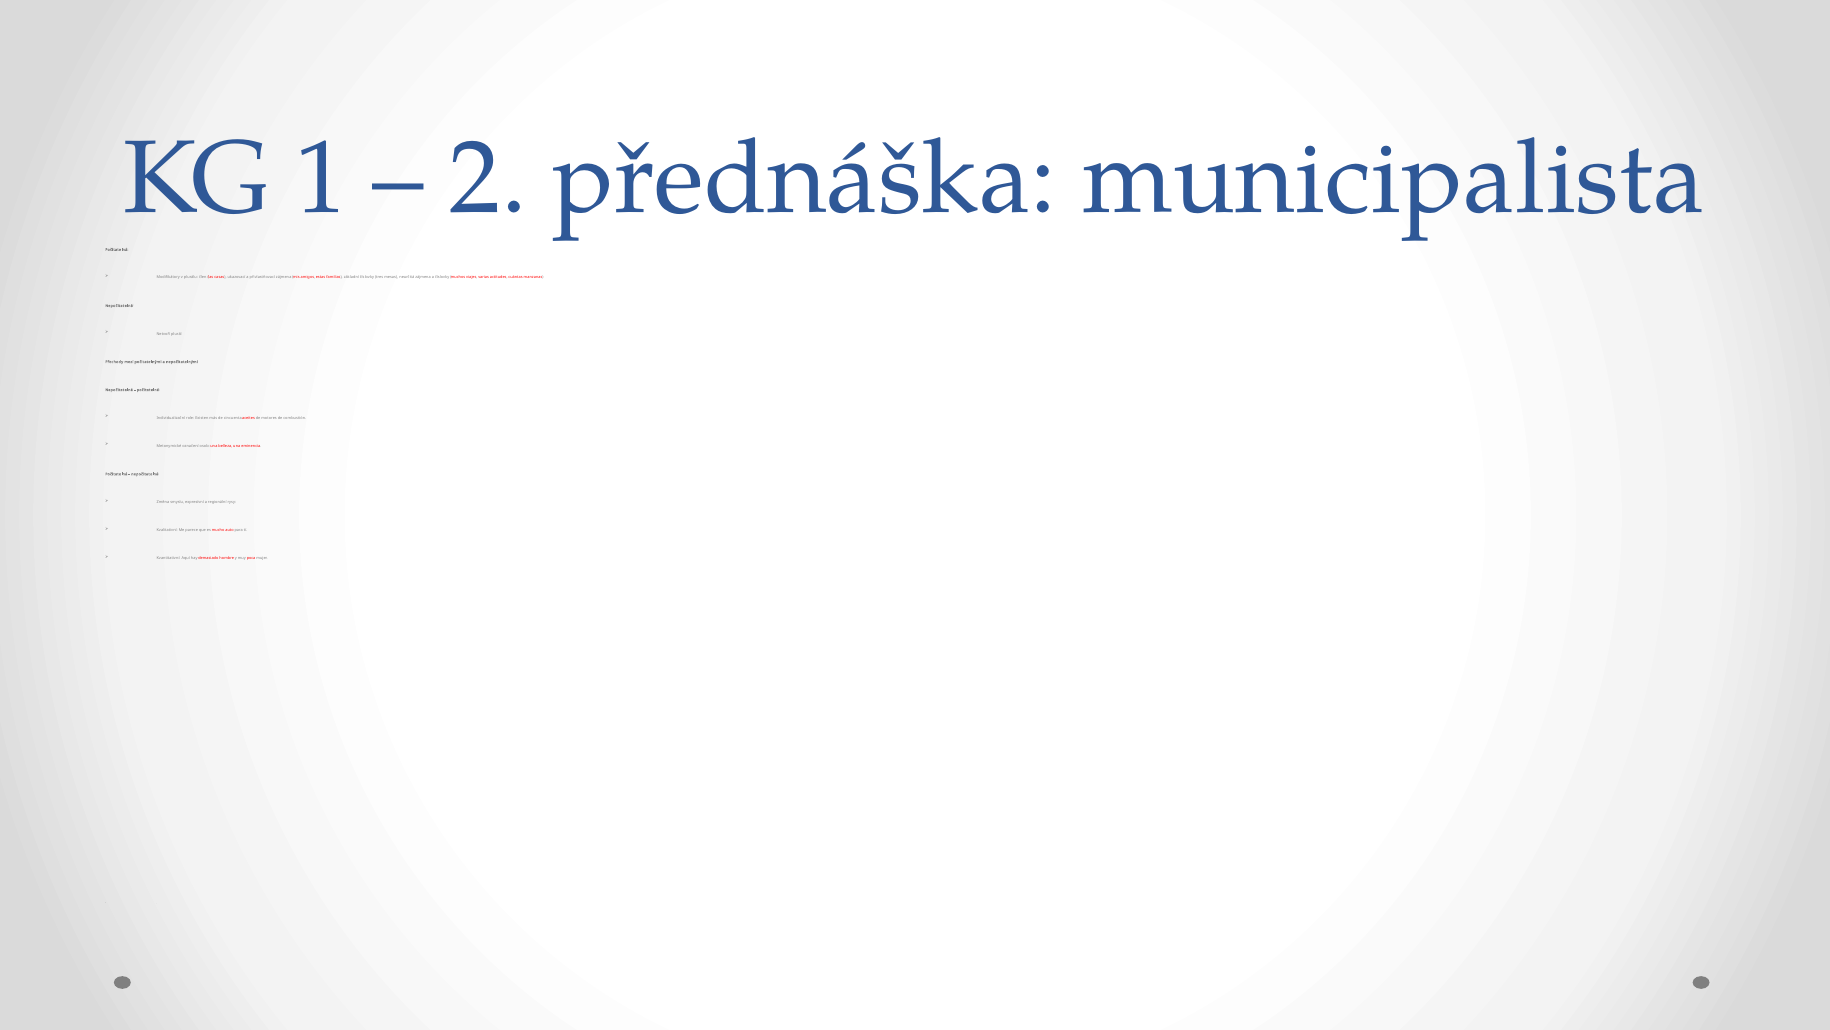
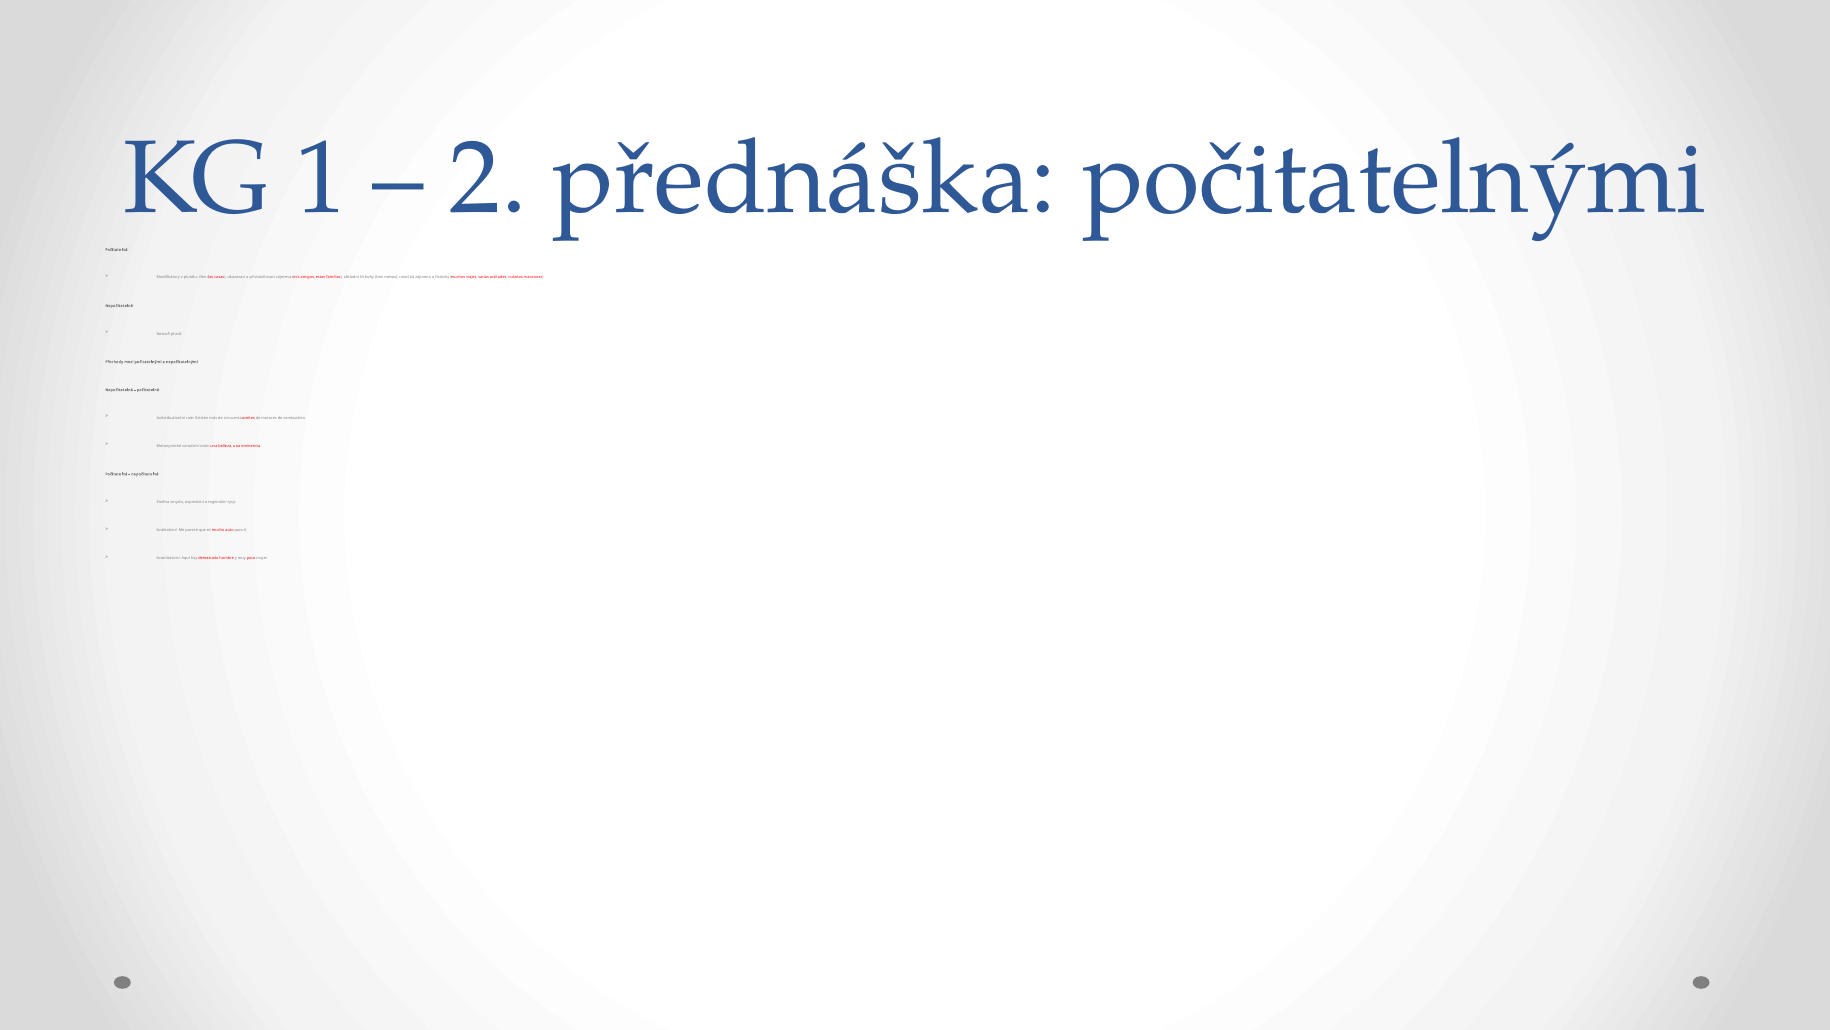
přednáška municipalista: municipalista -> počitatelnými (1394, 179)
